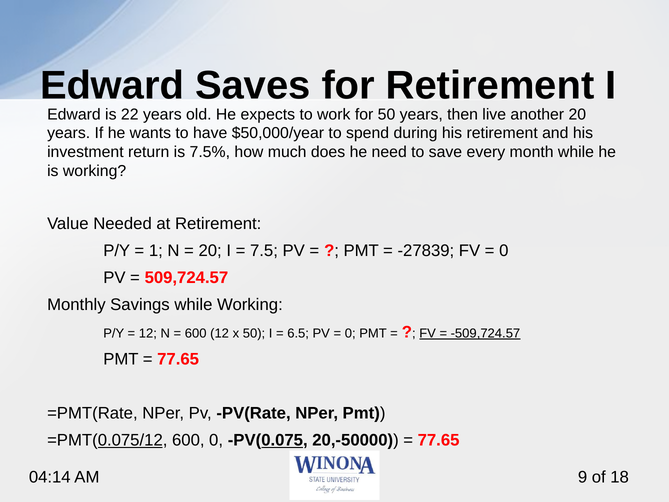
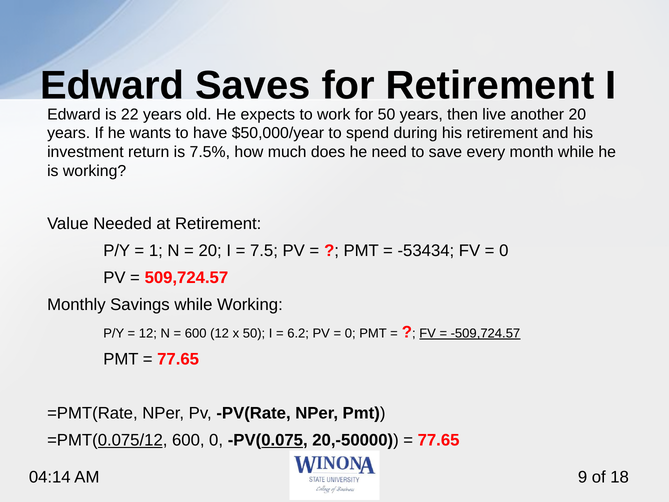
-27839: -27839 -> -53434 (426, 251)
6.5: 6.5 -> 6.2 (298, 333)
